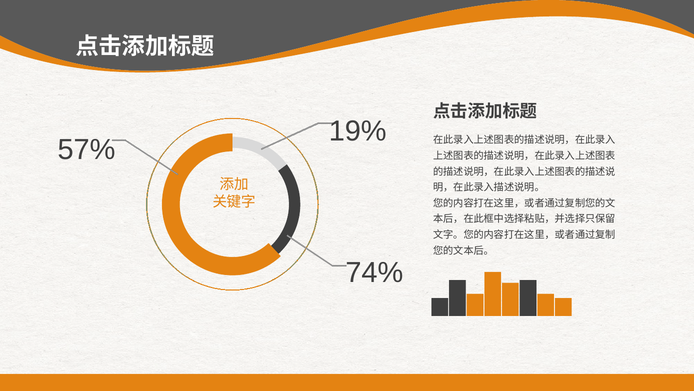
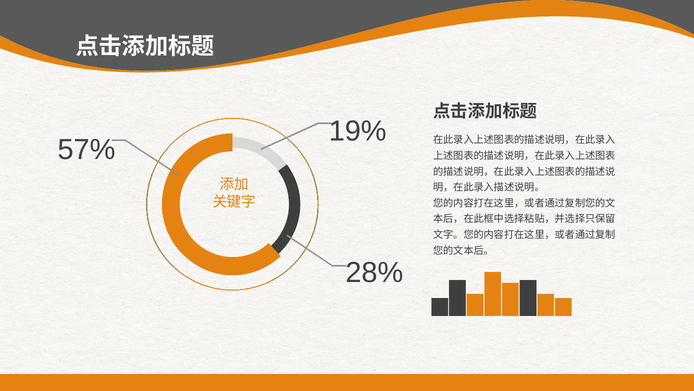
74%: 74% -> 28% (374, 272)
